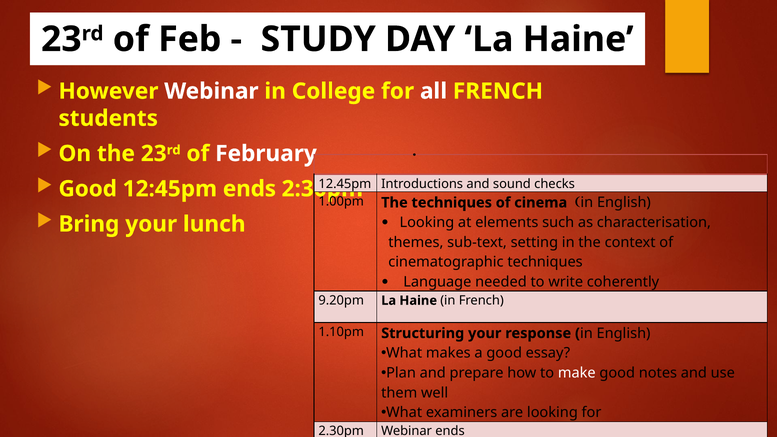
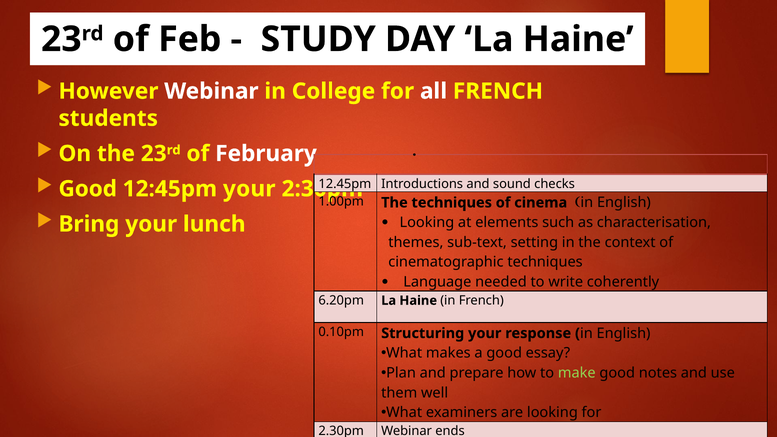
12:45pm ends: ends -> your (249, 189)
9.20pm: 9.20pm -> 6.20pm (341, 301)
1.10pm: 1.10pm -> 0.10pm (341, 332)
make colour: white -> light green (577, 373)
